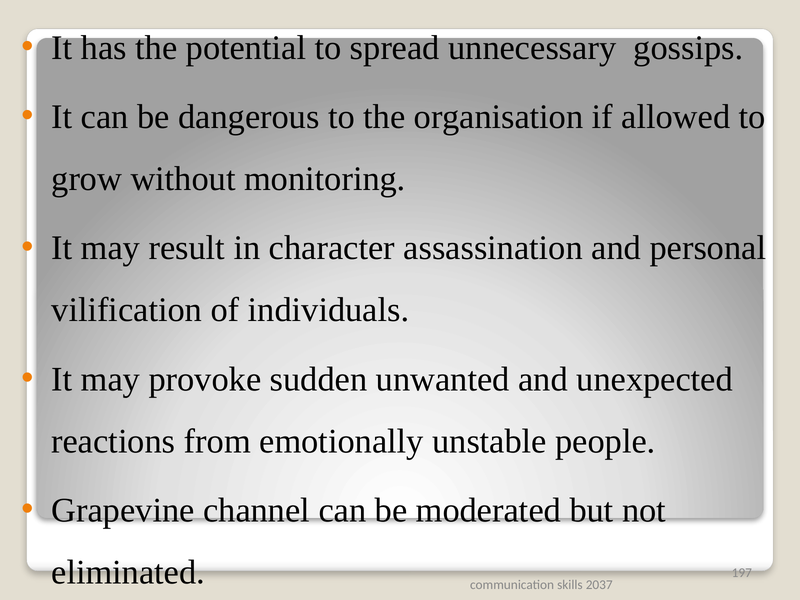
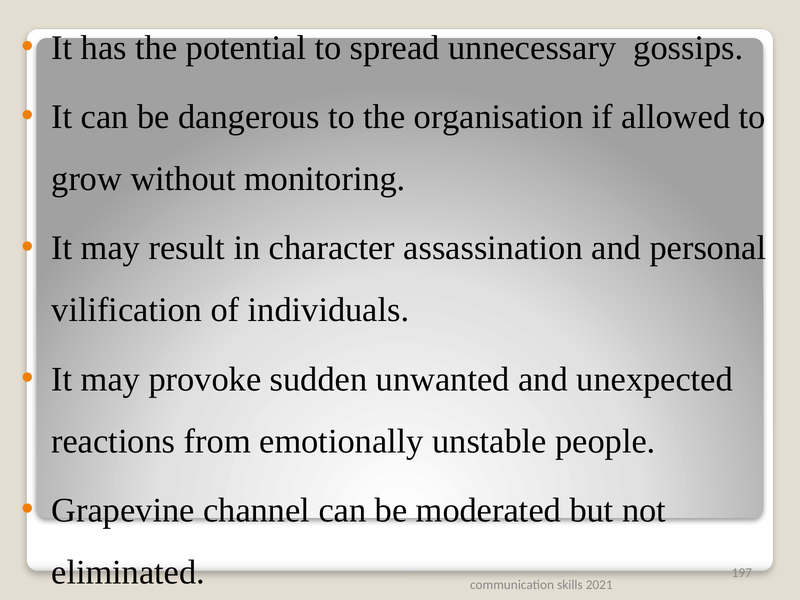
2037: 2037 -> 2021 (599, 585)
